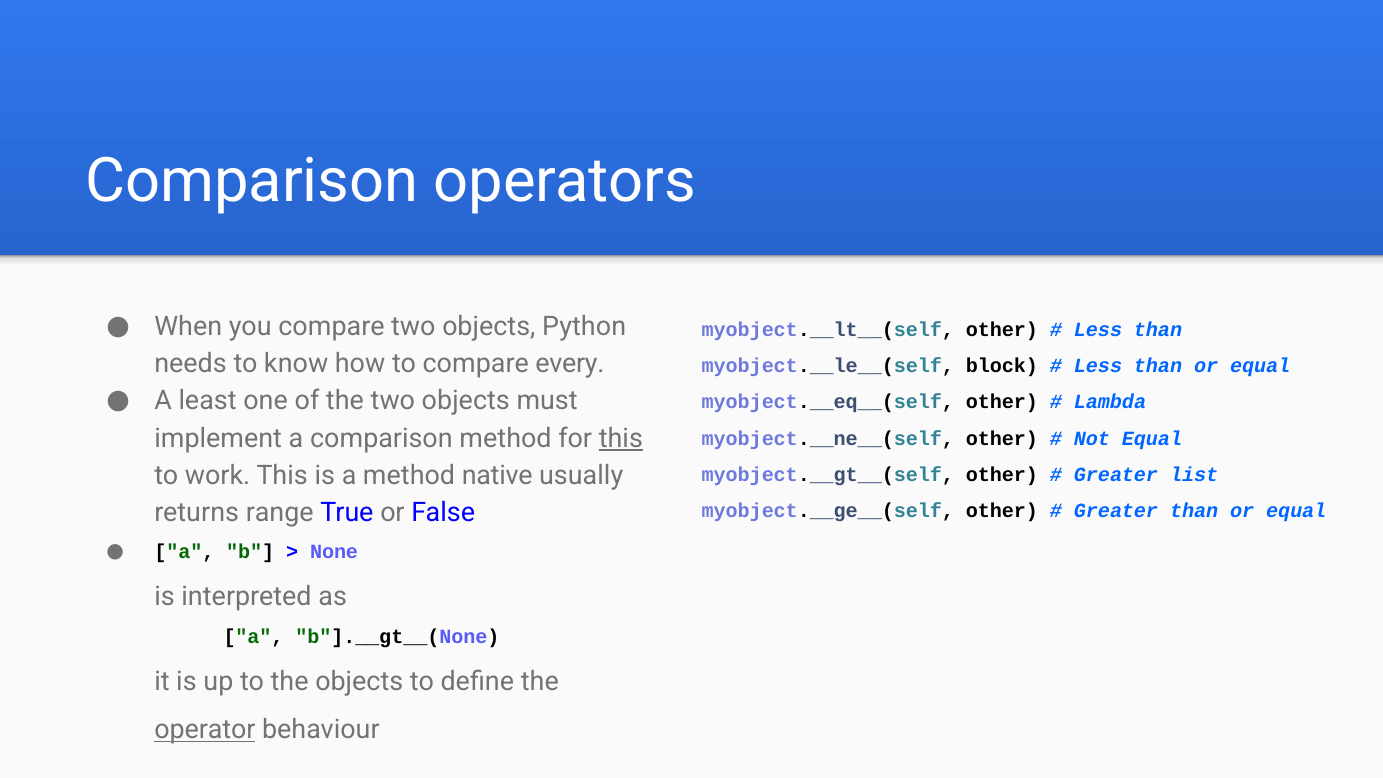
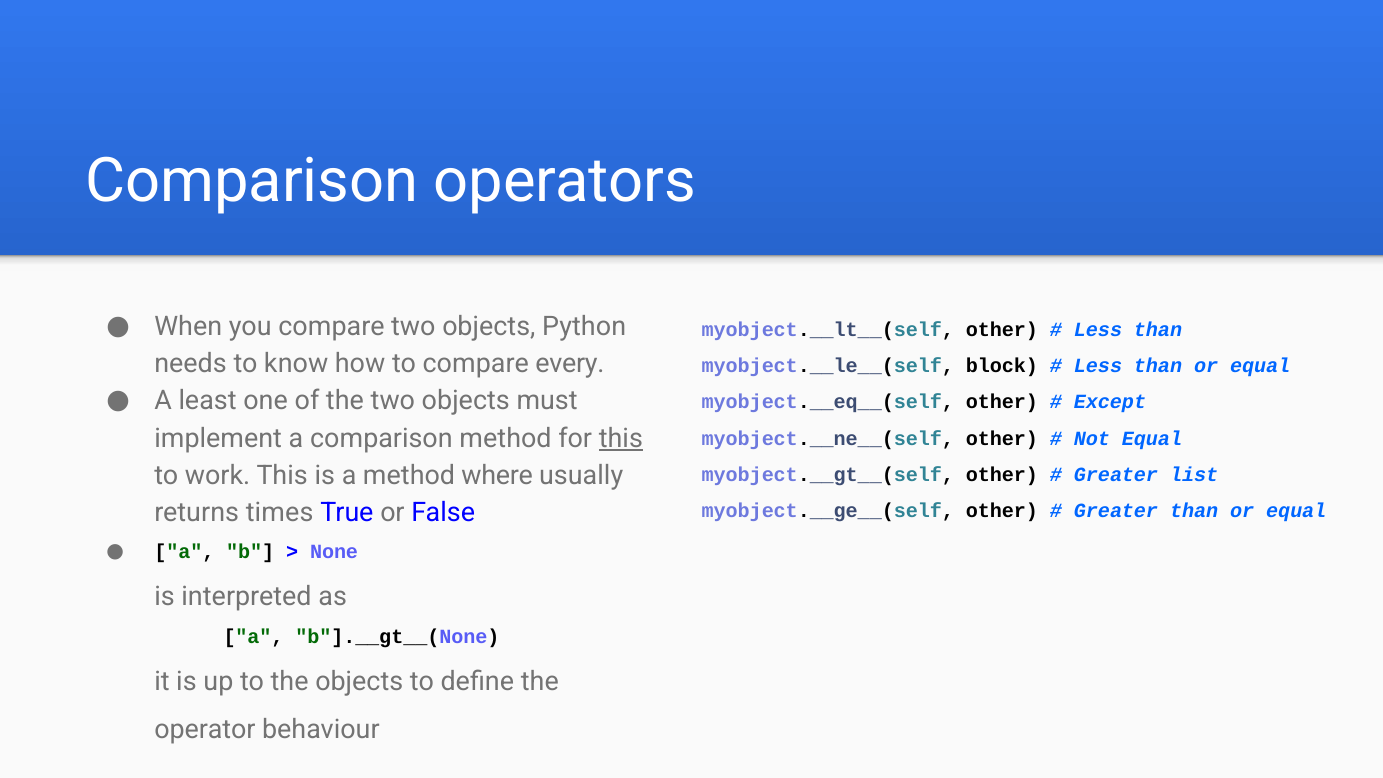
Lambda: Lambda -> Except (1110, 402)
native: native -> where (497, 475)
range: range -> times (280, 512)
operator underline: present -> none (205, 730)
